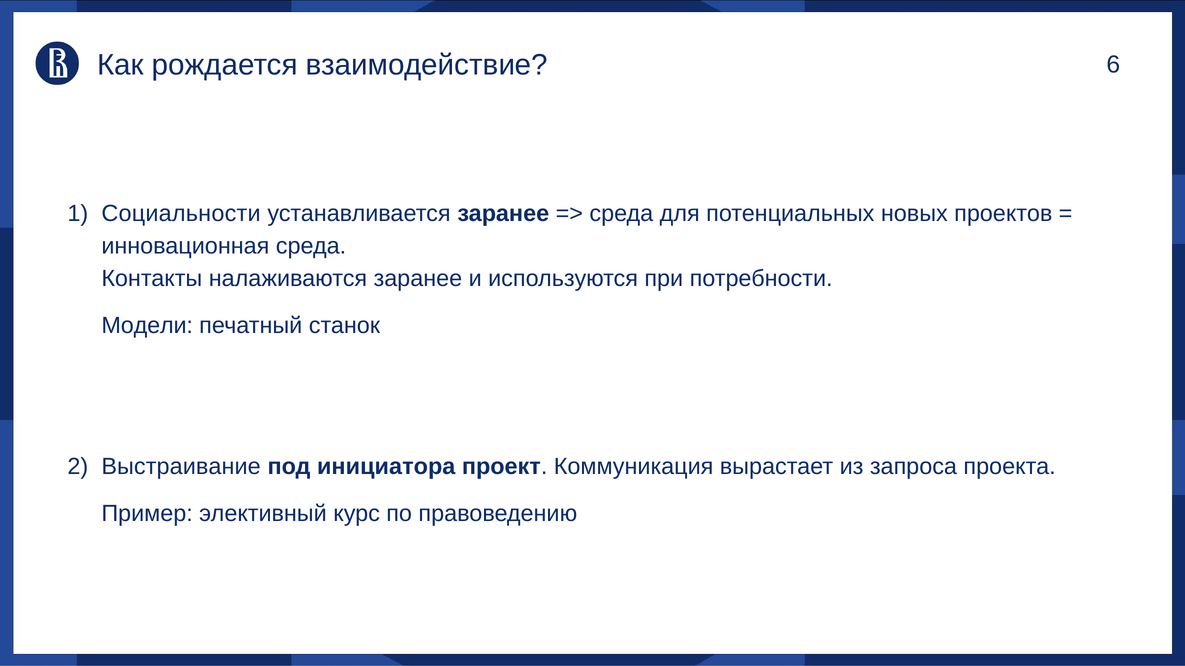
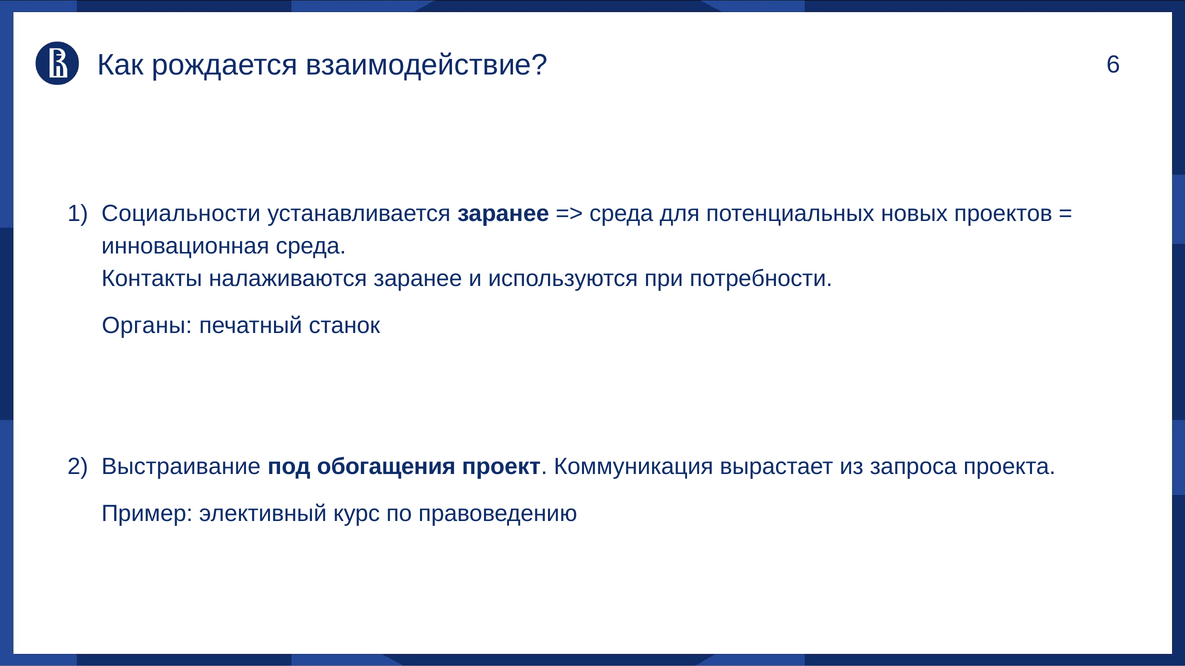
Модели: Модели -> Органы (147, 326)
инициатора: инициатора -> обогащения (386, 467)
